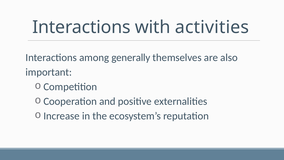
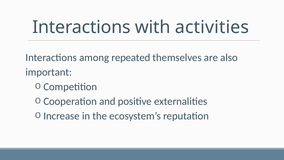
generally: generally -> repeated (131, 58)
